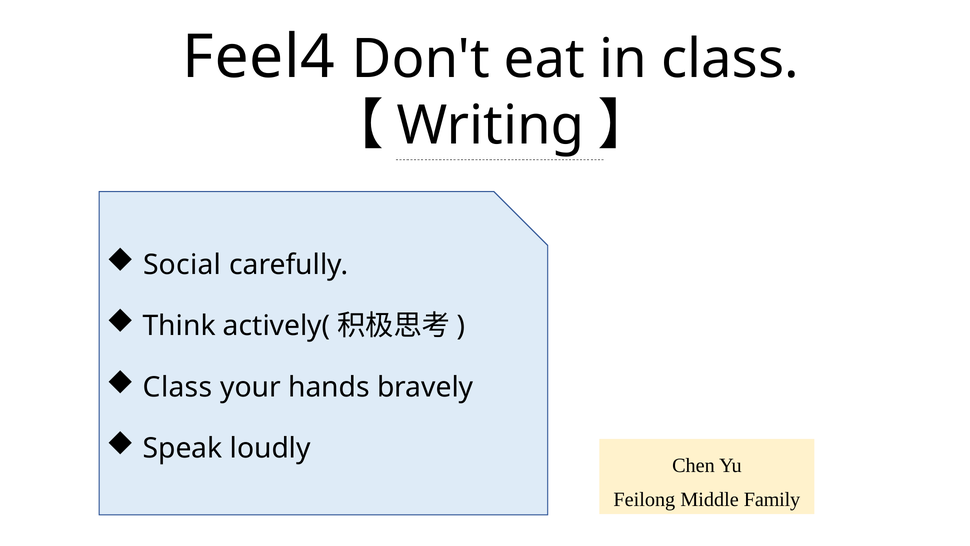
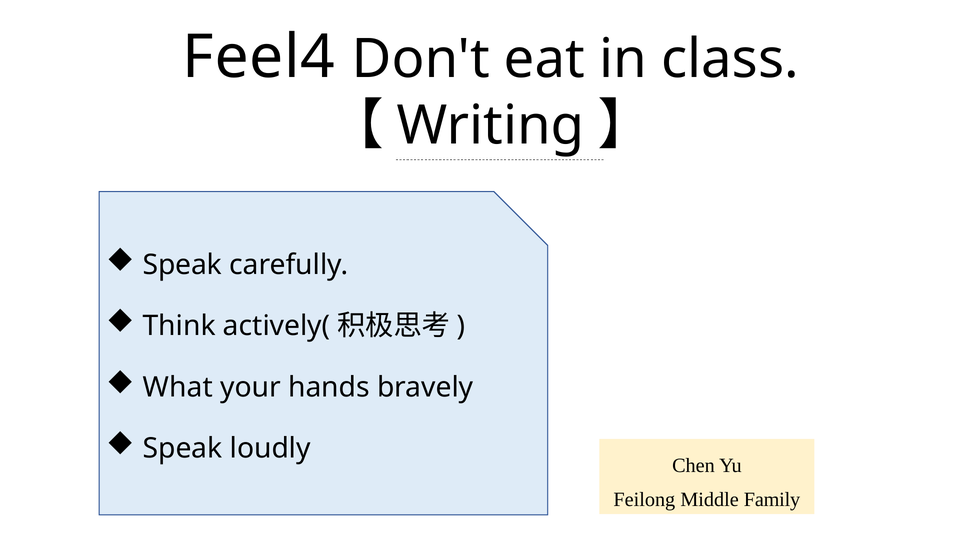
Social: Social -> Speak (182, 265)
Class: Class -> What (178, 387)
